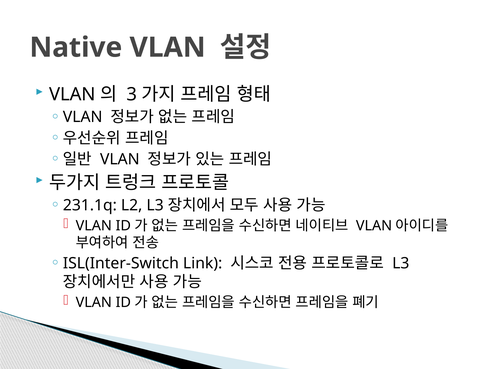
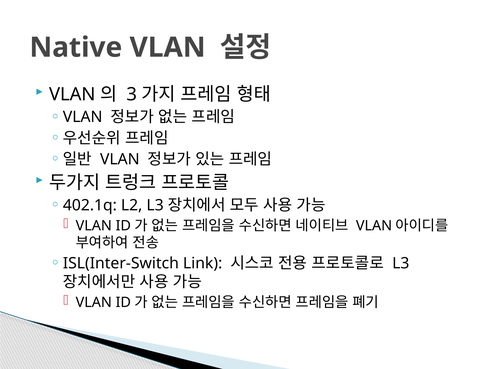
231.1q: 231.1q -> 402.1q (90, 205)
